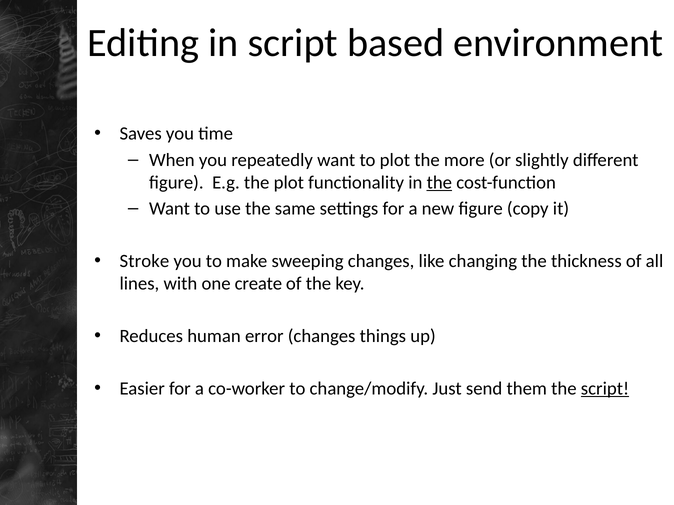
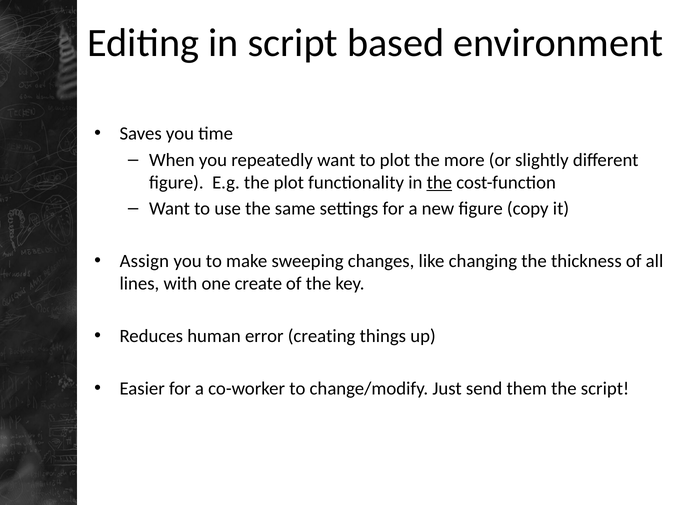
Stroke: Stroke -> Assign (144, 261)
error changes: changes -> creating (322, 336)
script underline: present -> none (605, 389)
